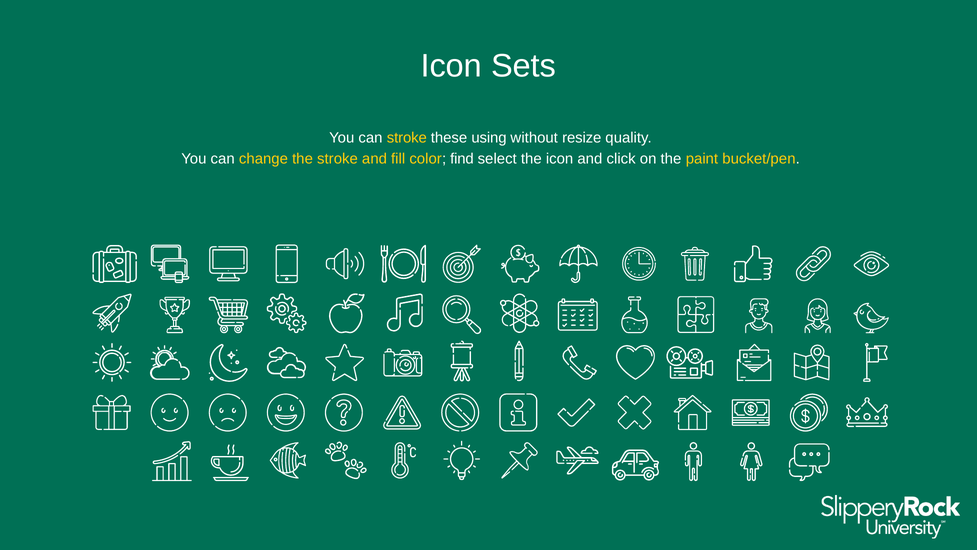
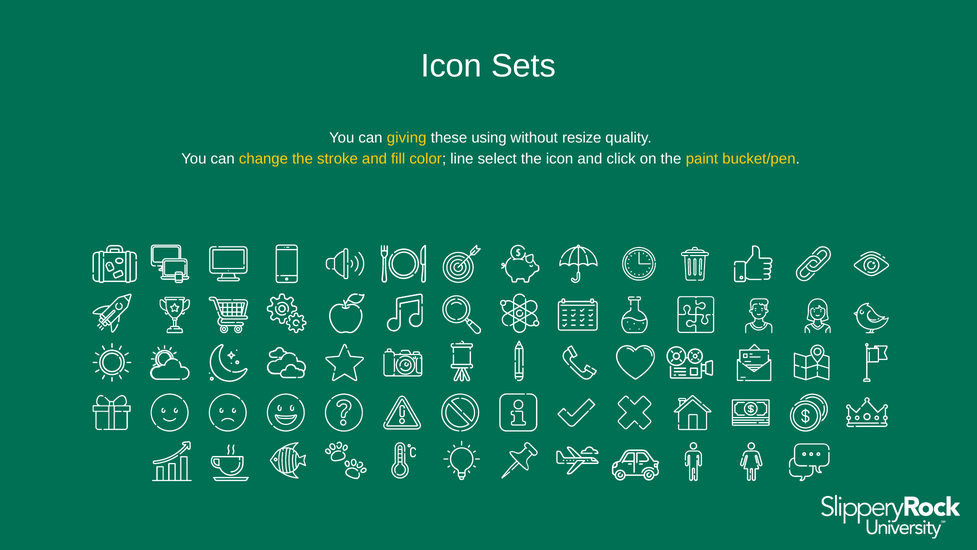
can stroke: stroke -> giving (407, 138)
find: find -> line (462, 158)
